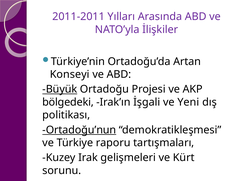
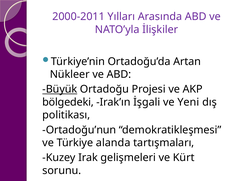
2011-2011: 2011-2011 -> 2000-2011 (79, 17)
Konseyi: Konseyi -> Nükleer (70, 74)
Ortadoğu’nun underline: present -> none (79, 130)
raporu: raporu -> alanda (113, 143)
